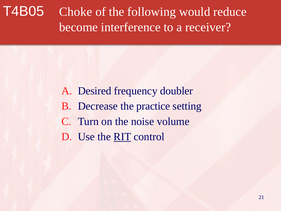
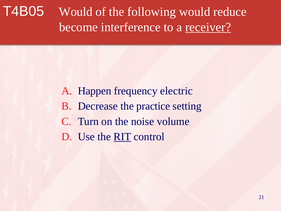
T4B05 Choke: Choke -> Would (76, 12)
receiver underline: none -> present (208, 27)
Desired: Desired -> Happen (95, 91)
doubler: doubler -> electric (176, 91)
